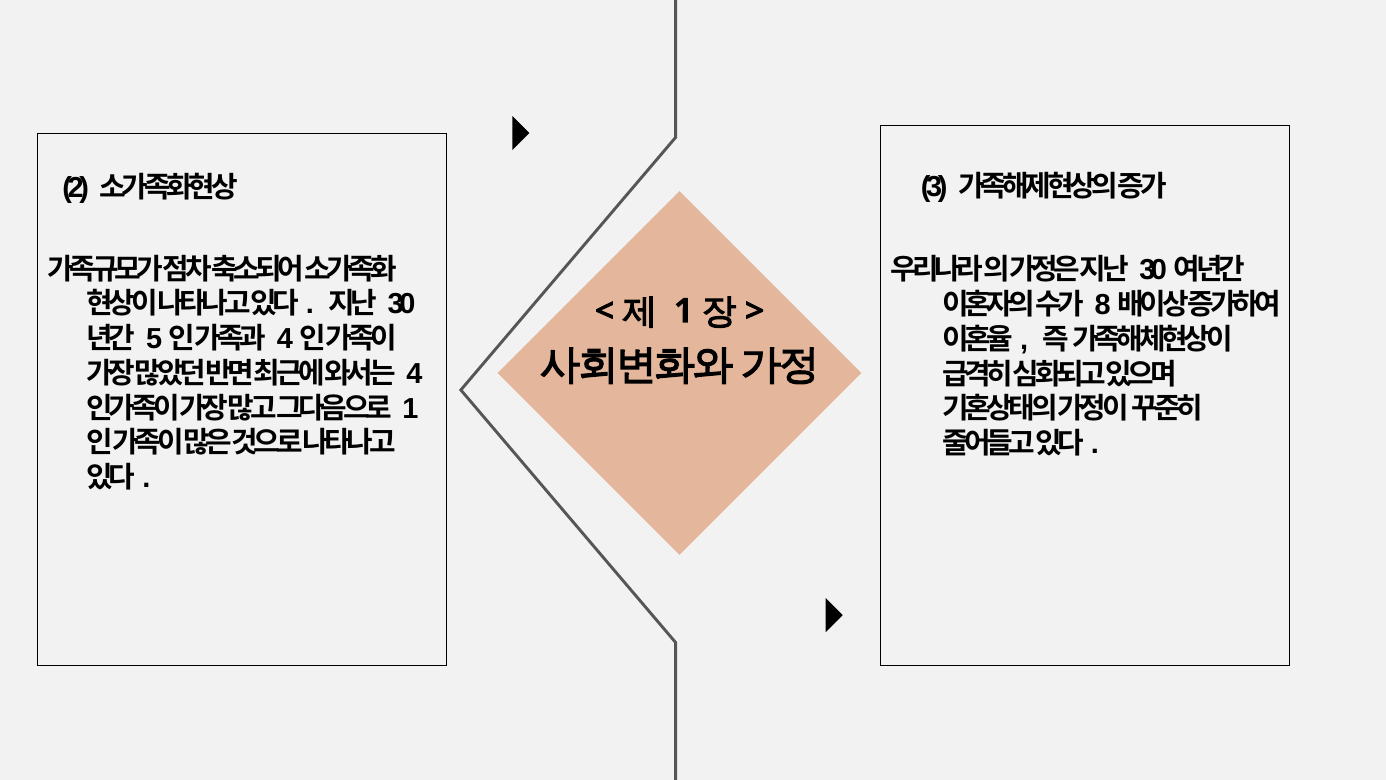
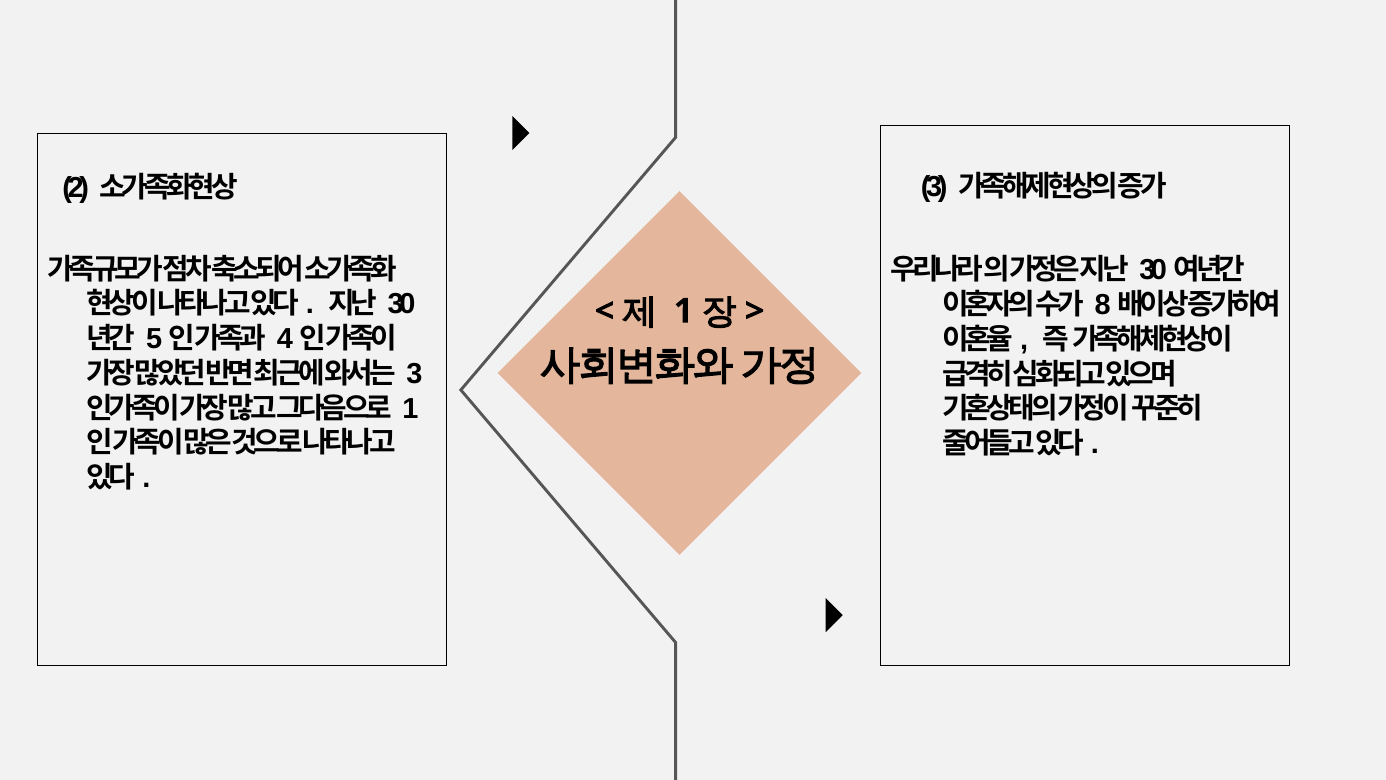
4: 4 -> 3 (414, 374)
